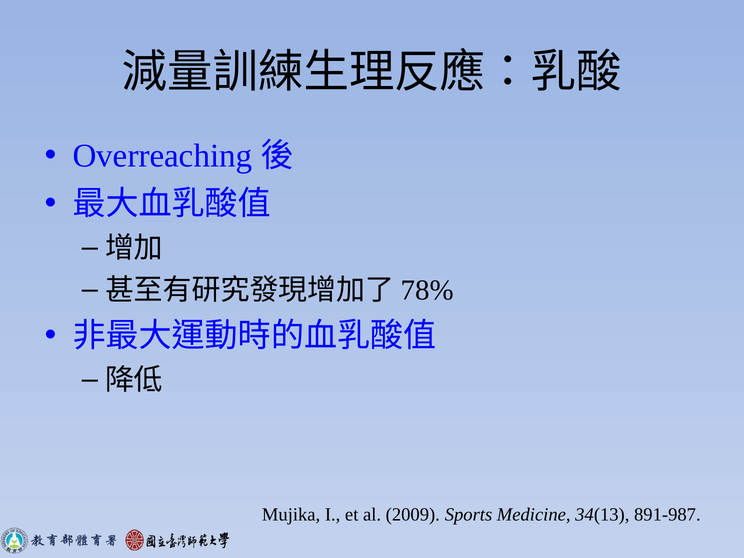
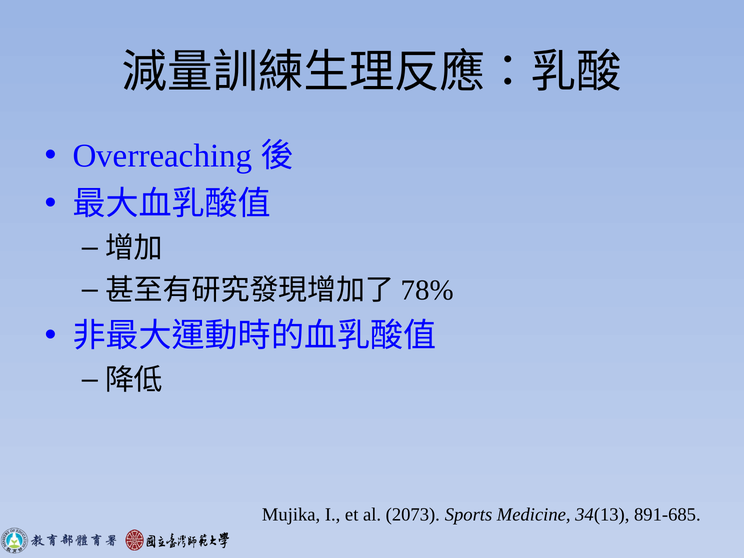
2009: 2009 -> 2073 (413, 514)
891-987: 891-987 -> 891-685 (667, 514)
